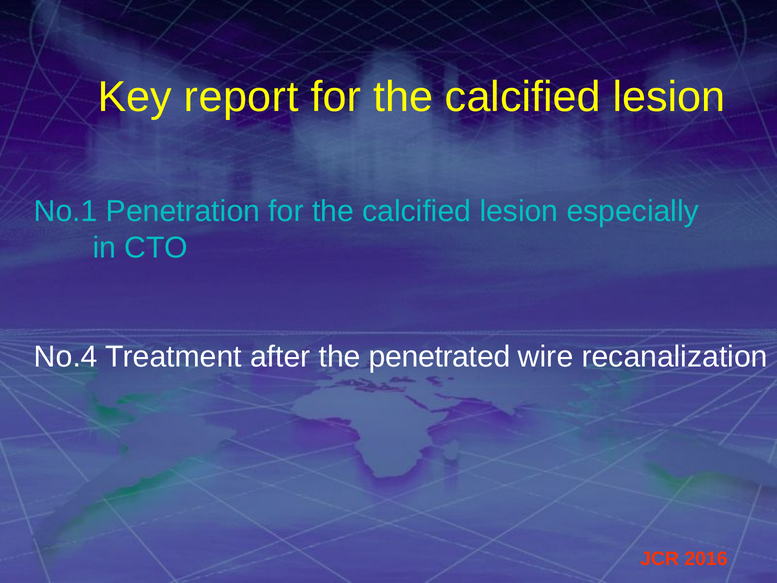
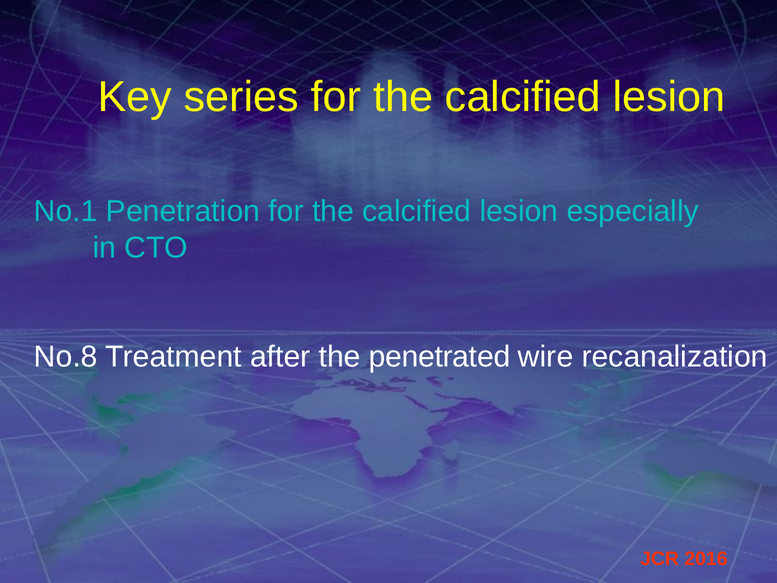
report: report -> series (241, 97)
No.4: No.4 -> No.8 (66, 357)
